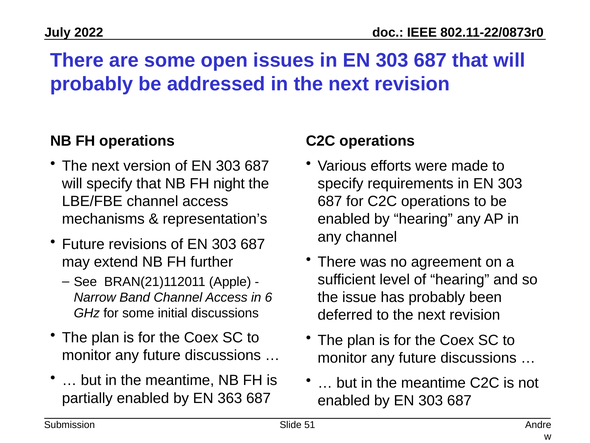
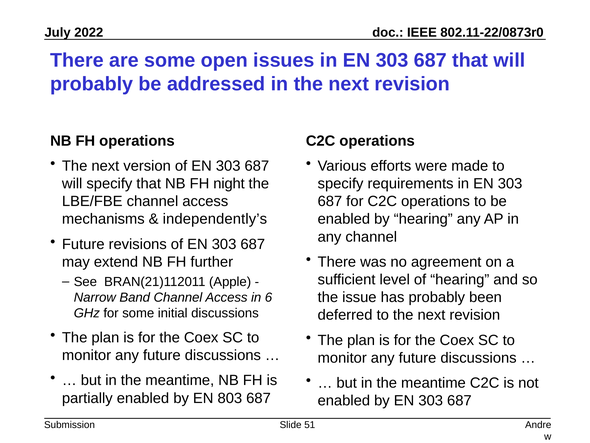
representation’s: representation’s -> independently’s (215, 219)
363: 363 -> 803 (230, 398)
